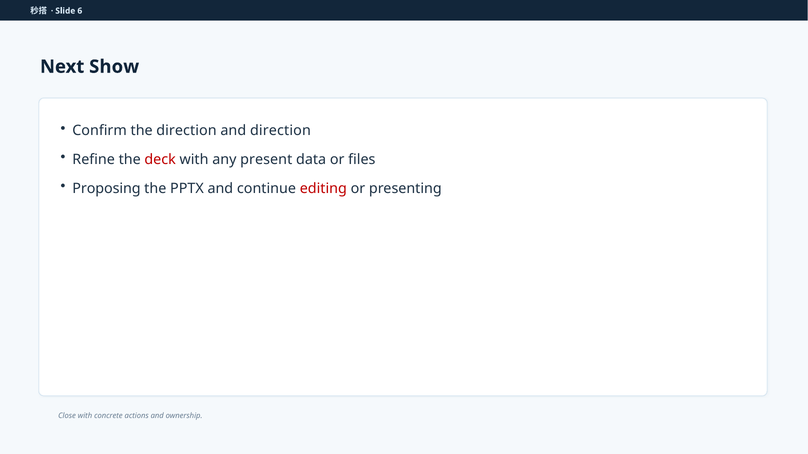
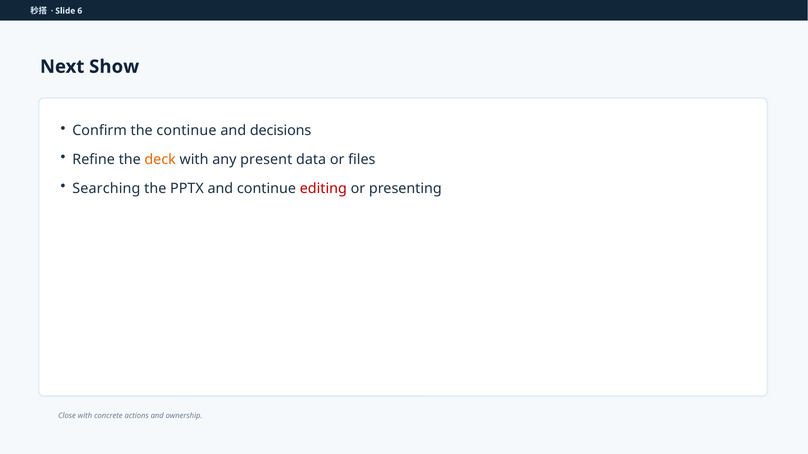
the direction: direction -> continue (186, 131)
and direction: direction -> decisions (281, 131)
deck colour: red -> orange (160, 160)
Proposing: Proposing -> Searching (106, 189)
